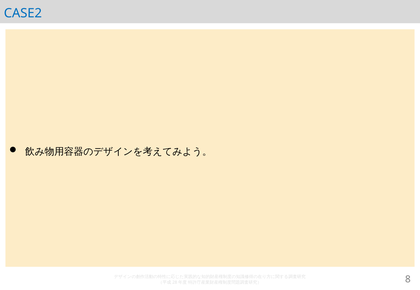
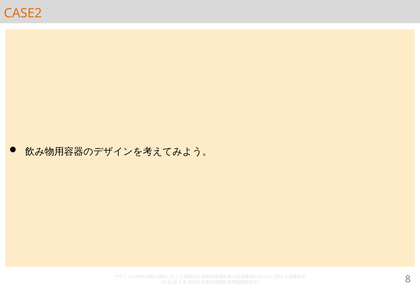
CASE2 colour: blue -> orange (23, 13)
